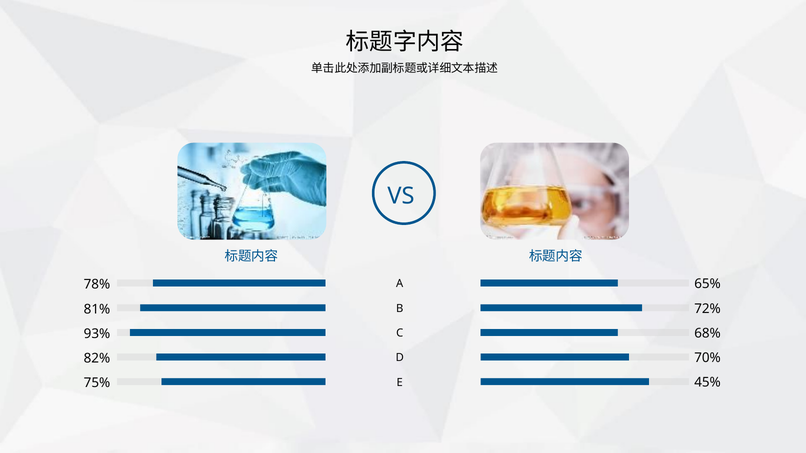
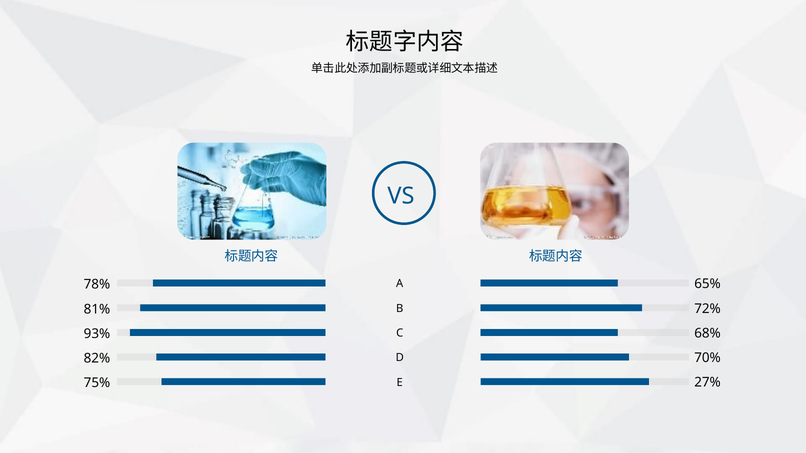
45%: 45% -> 27% (708, 383)
